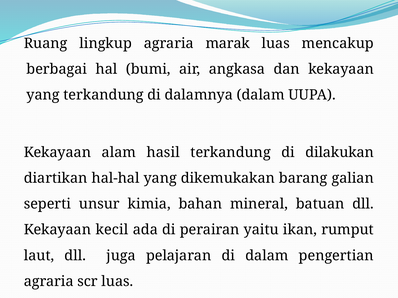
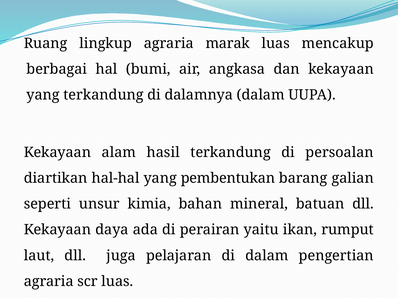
dilakukan: dilakukan -> persoalan (340, 153)
dikemukakan: dikemukakan -> pembentukan (228, 178)
kecil: kecil -> daya (112, 230)
